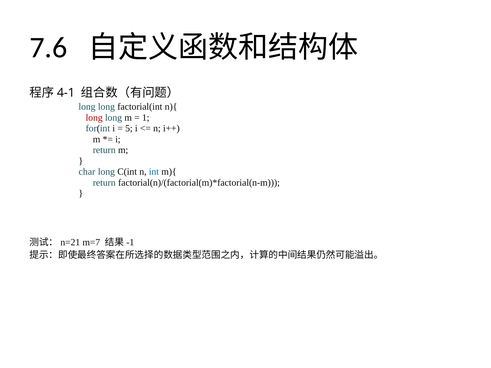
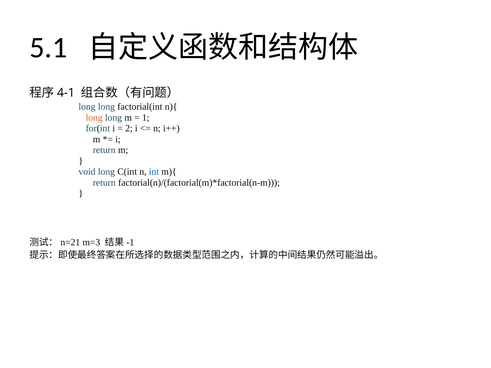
7.6: 7.6 -> 5.1 (48, 48)
long colour: red -> orange (94, 118)
5: 5 -> 2 (129, 129)
char: char -> void (87, 172)
m=7: m=7 -> m=3 (91, 243)
